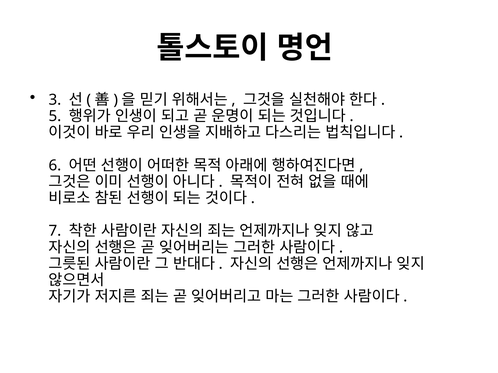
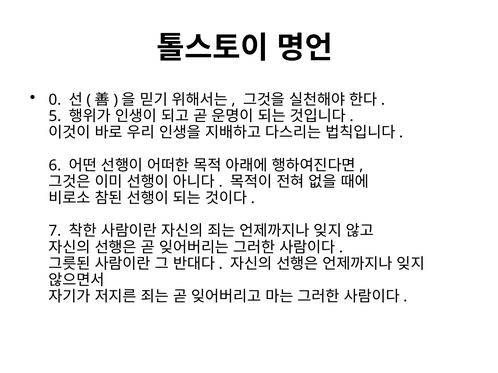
3: 3 -> 0 (55, 100)
